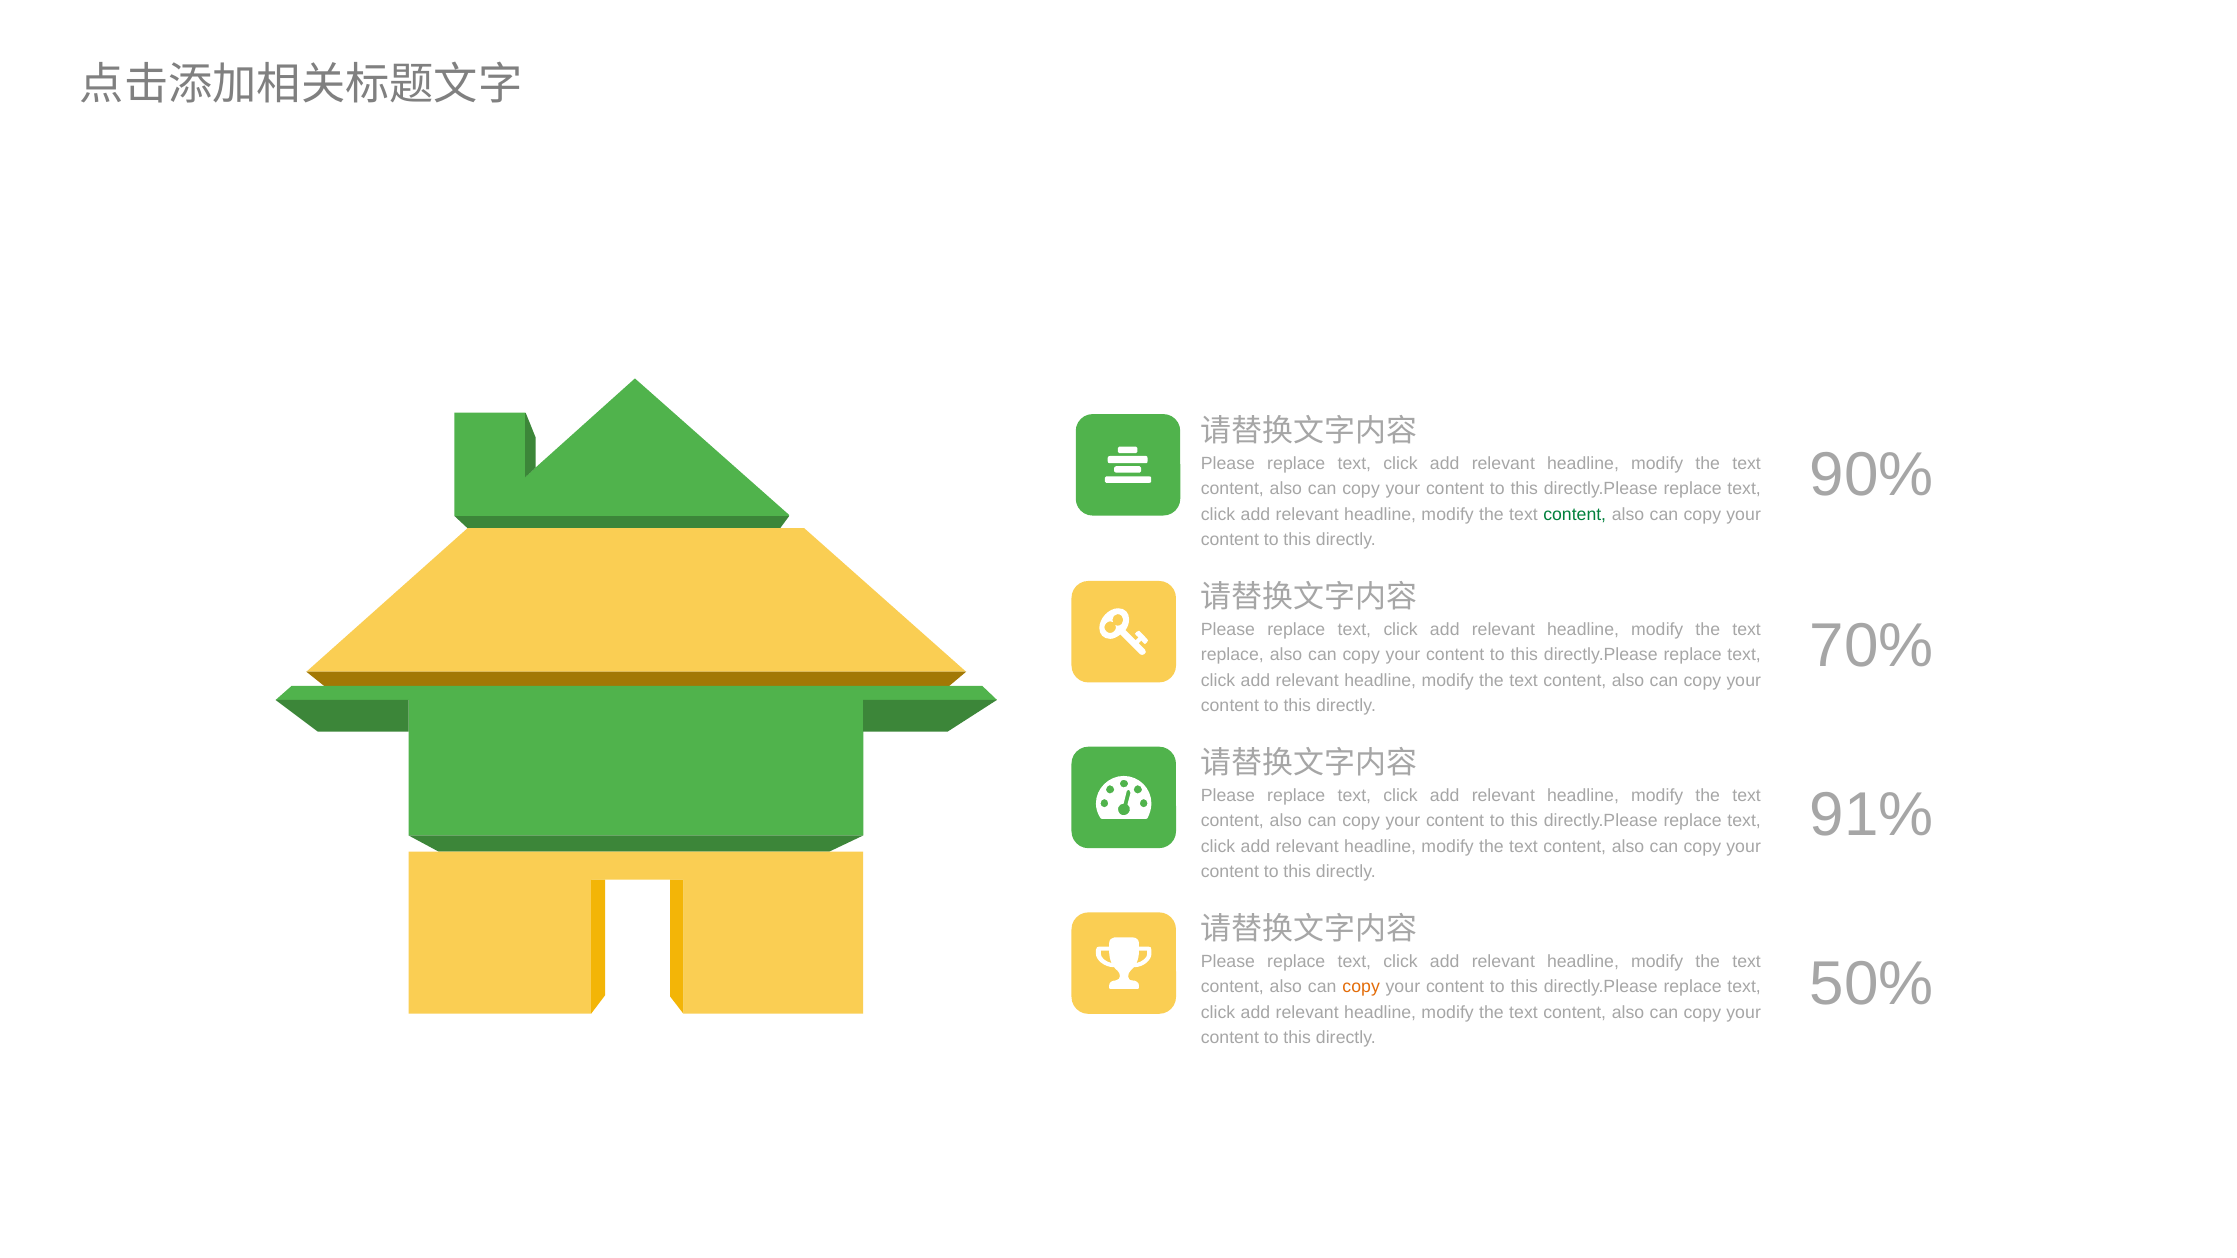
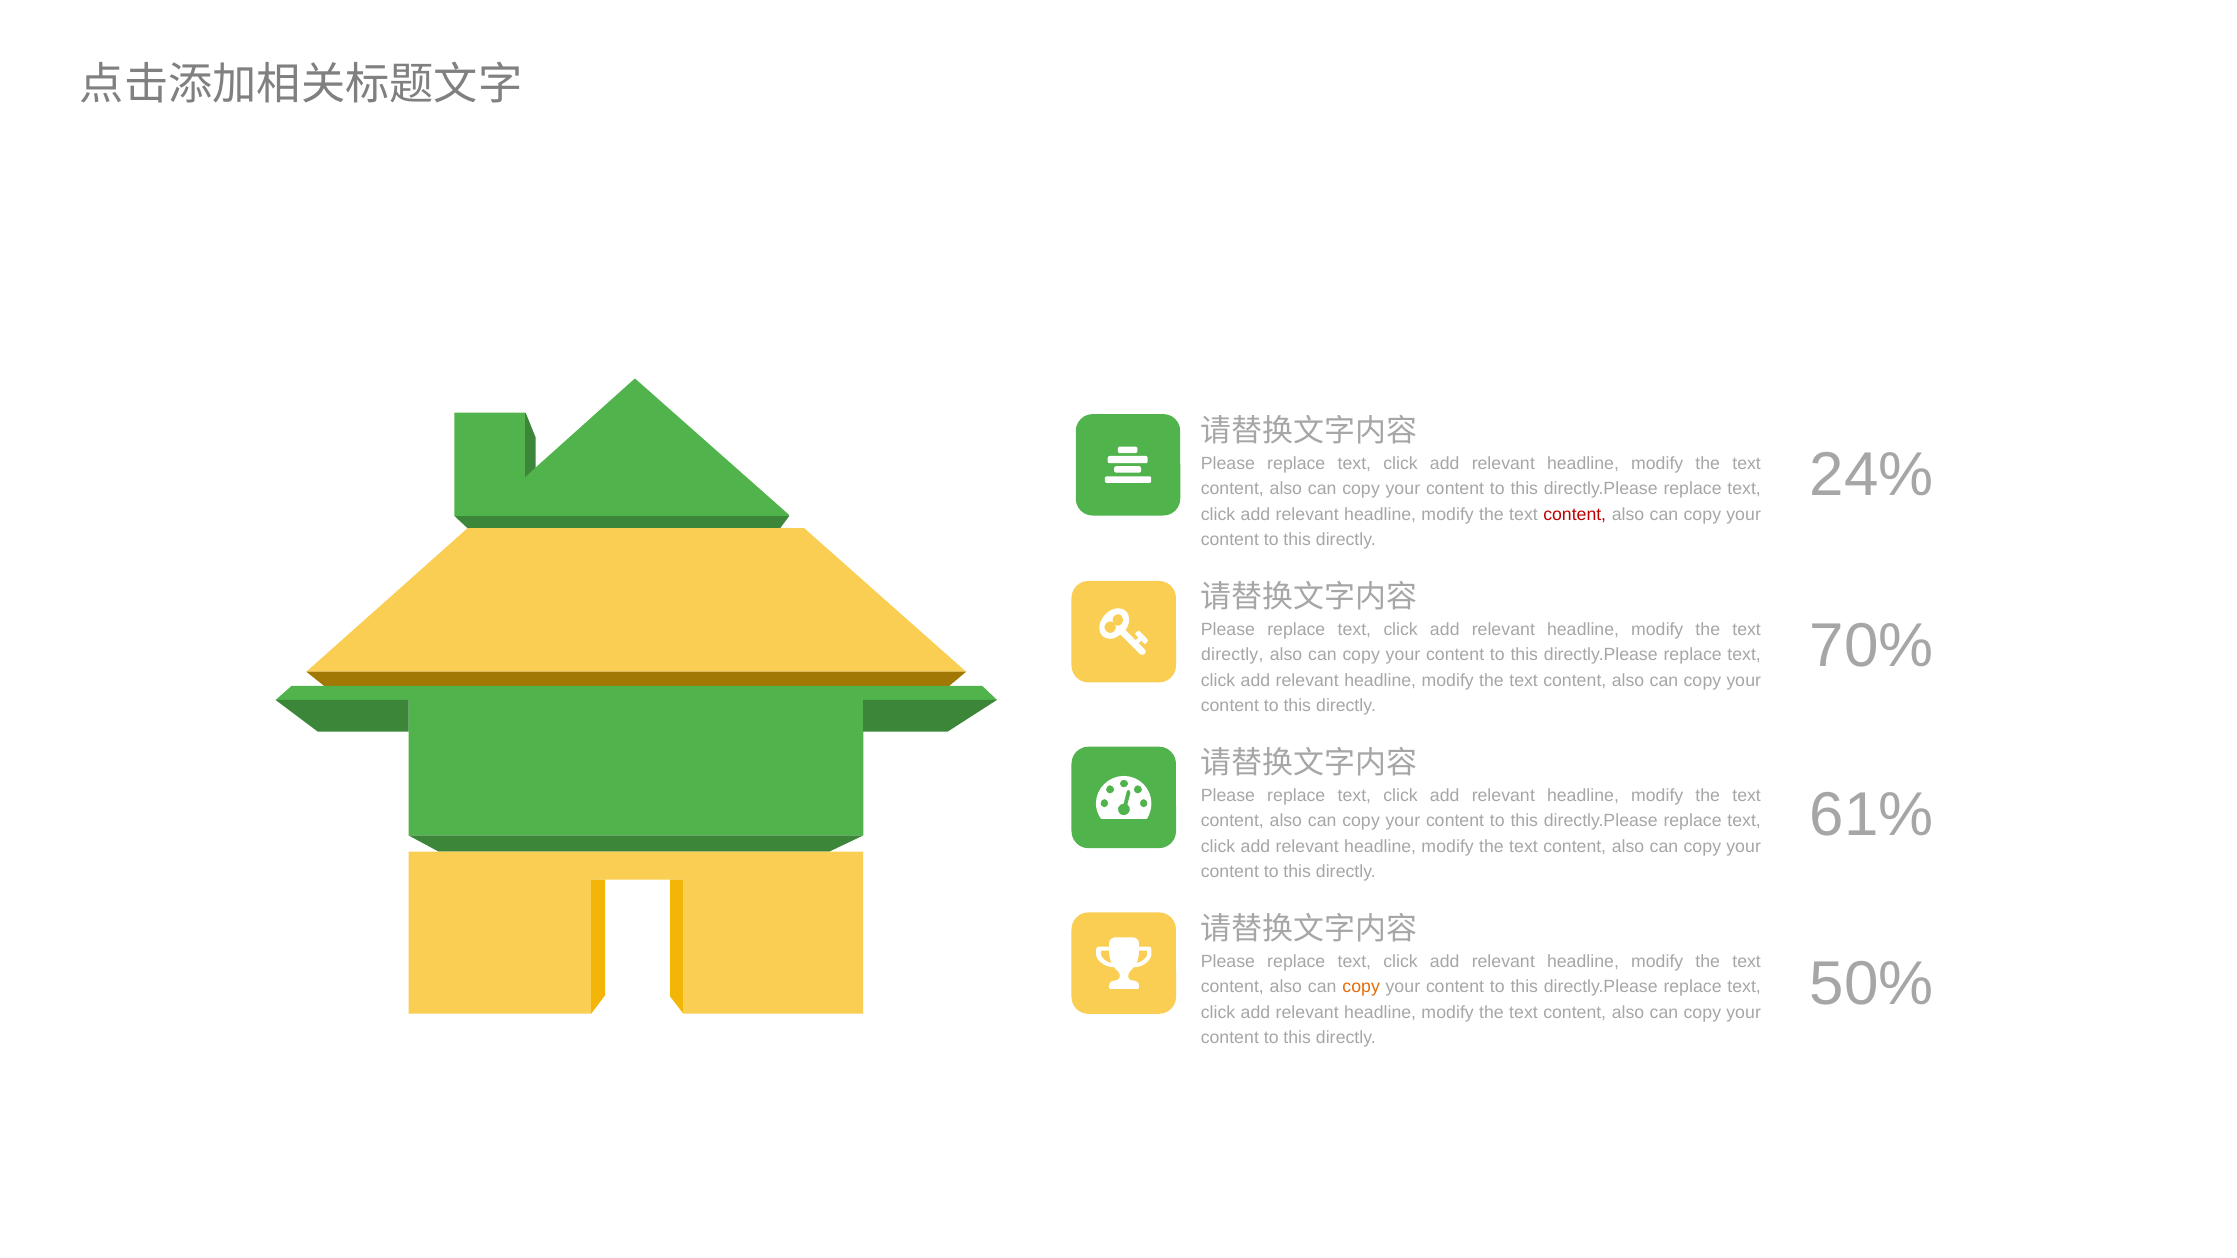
90%: 90% -> 24% (1872, 476)
content colour: green -> red (1575, 514)
replace: replace -> directly (1232, 655)
91%: 91% -> 61% (1872, 815)
